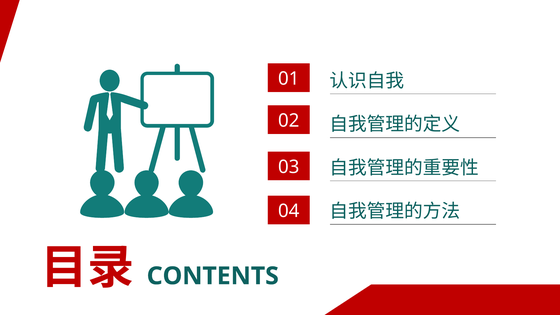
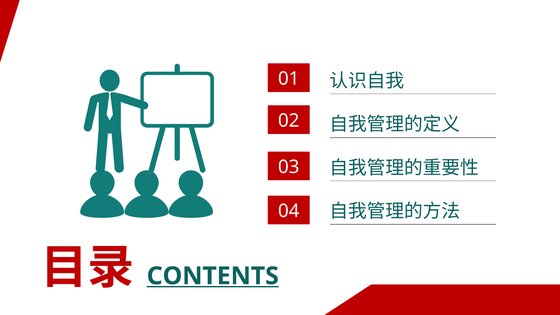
CONTENTS underline: none -> present (213, 276)
